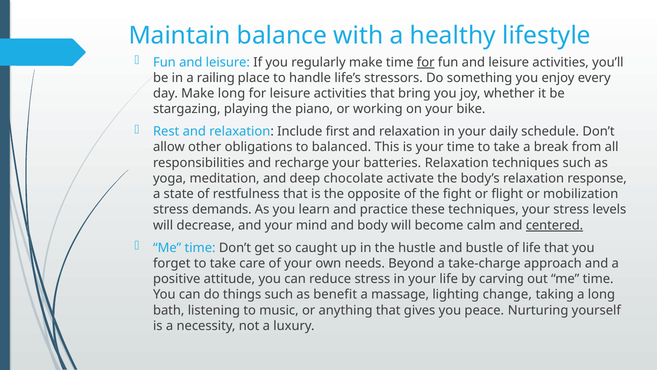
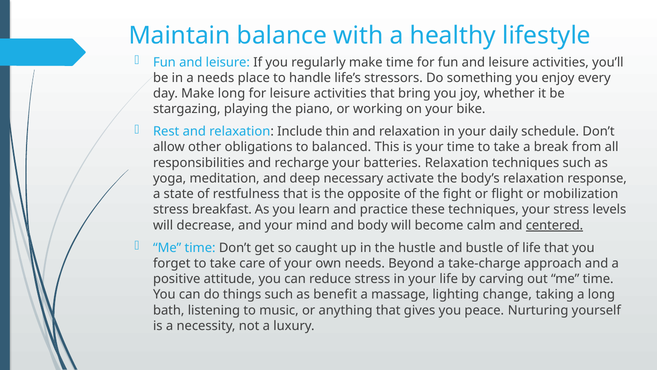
for underline: present -> none (426, 62)
a railing: railing -> needs (216, 78)
first: first -> thin (337, 131)
chocolate: chocolate -> necessary (353, 178)
demands: demands -> breakfast (222, 209)
